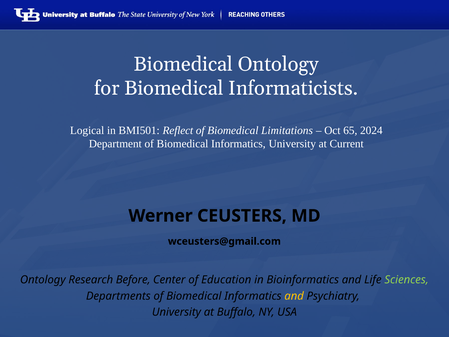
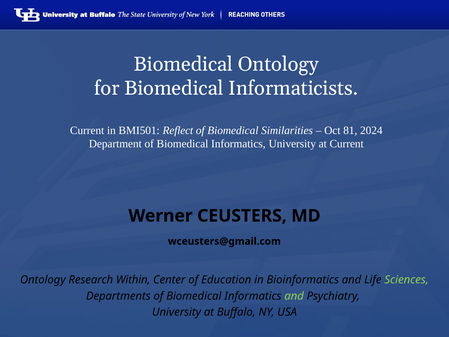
Logical: Logical -> Current (87, 130)
Limitations: Limitations -> Similarities (287, 130)
65: 65 -> 81 (350, 130)
Before: Before -> Within (133, 280)
and colour: yellow -> light green (294, 296)
